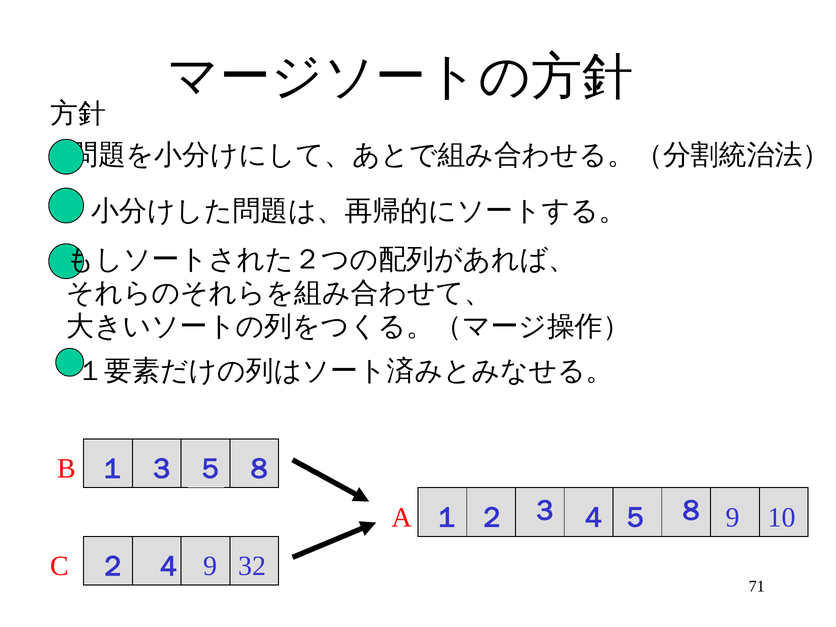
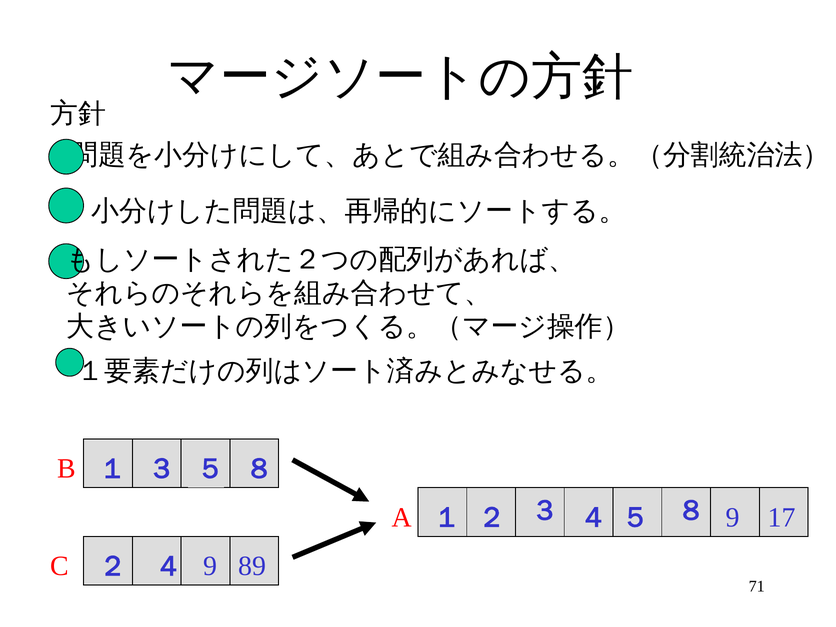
10: 10 -> 17 (782, 517)
32: 32 -> 89 (252, 566)
